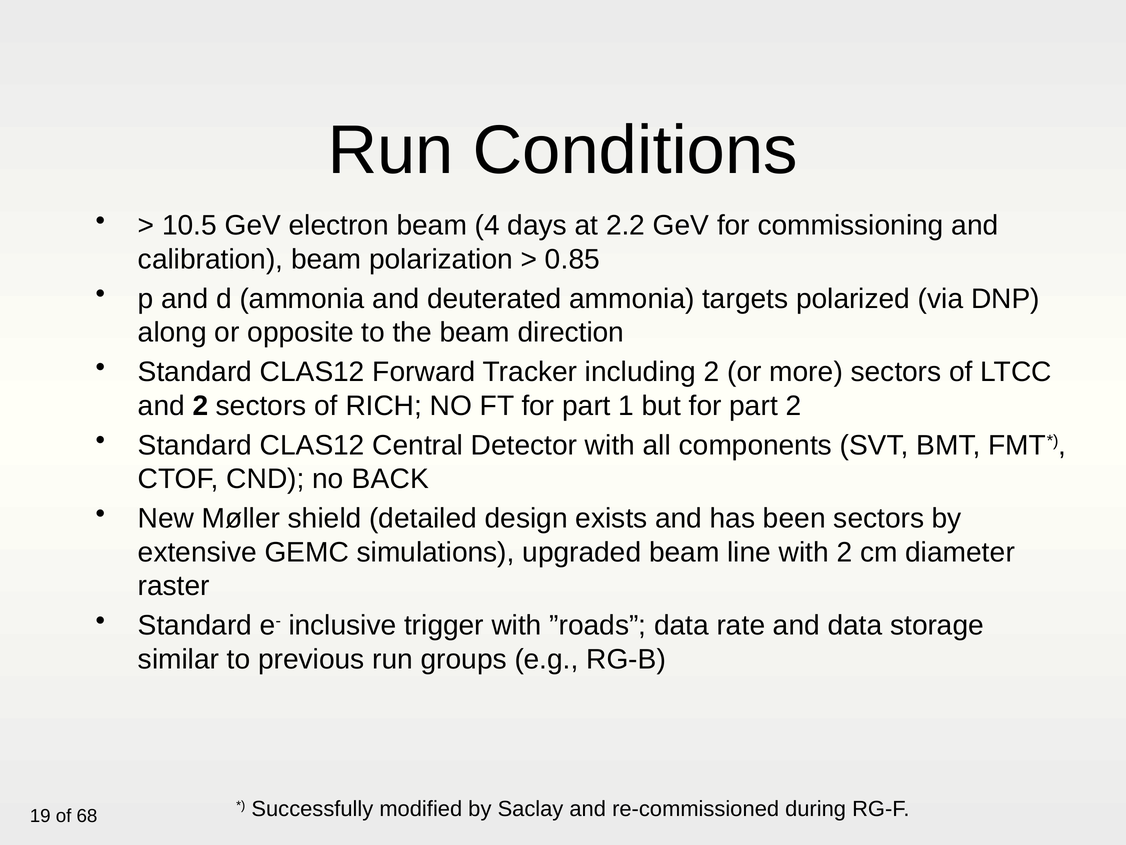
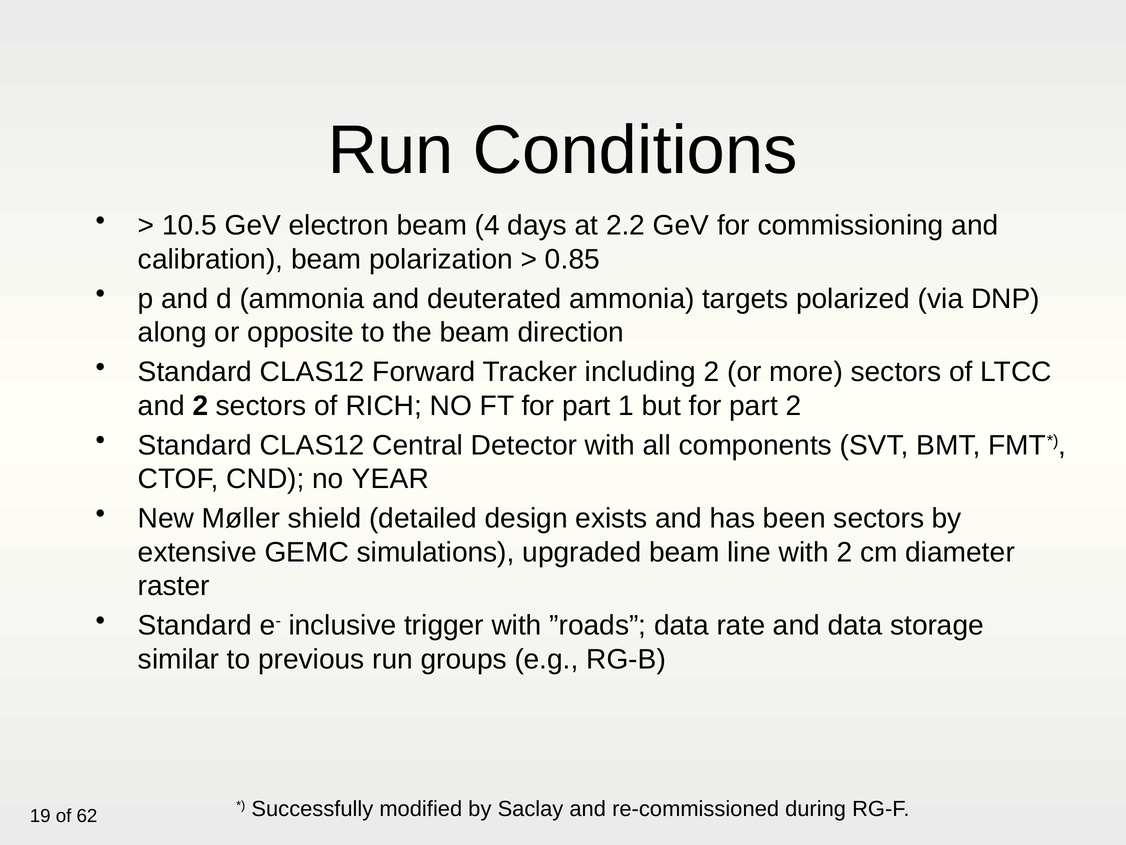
BACK: BACK -> YEAR (390, 479)
68: 68 -> 62 (87, 816)
